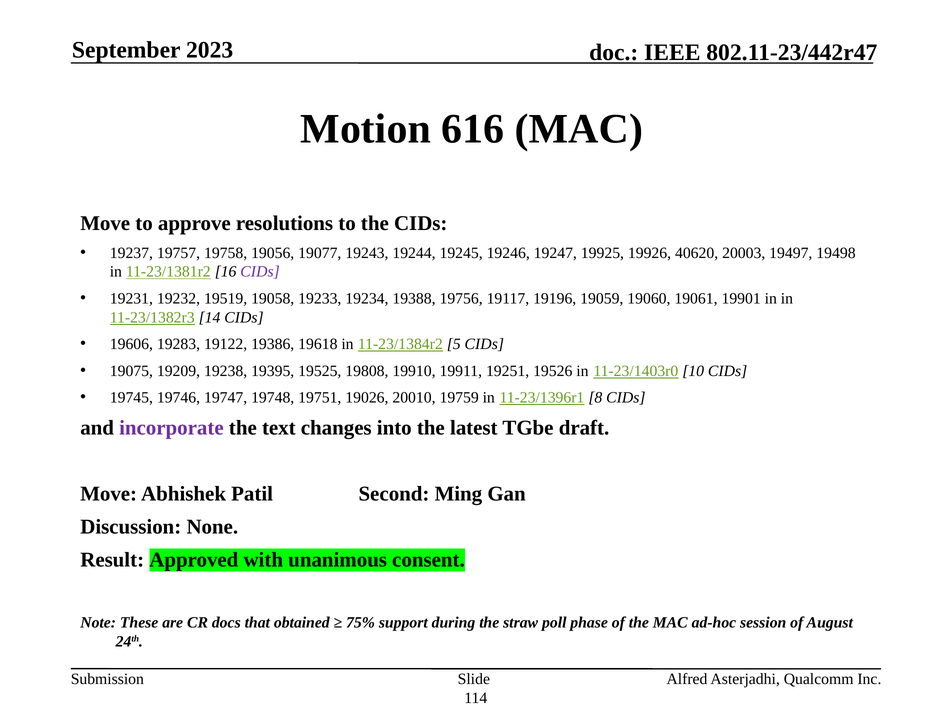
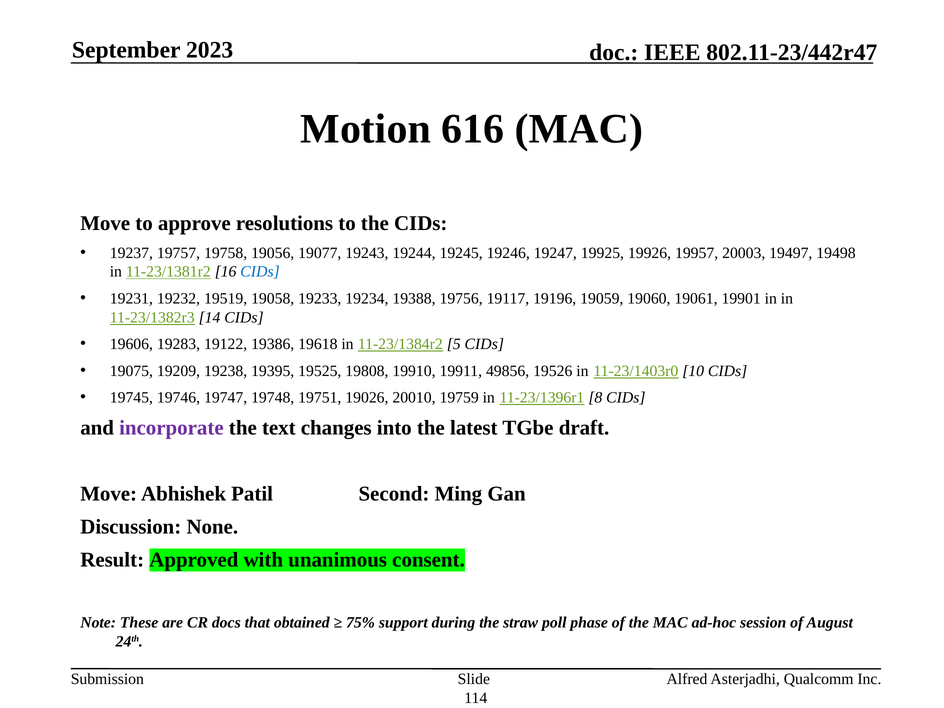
40620: 40620 -> 19957 (697, 253)
CIDs colour: purple -> blue (260, 272)
19251: 19251 -> 49856 (508, 371)
